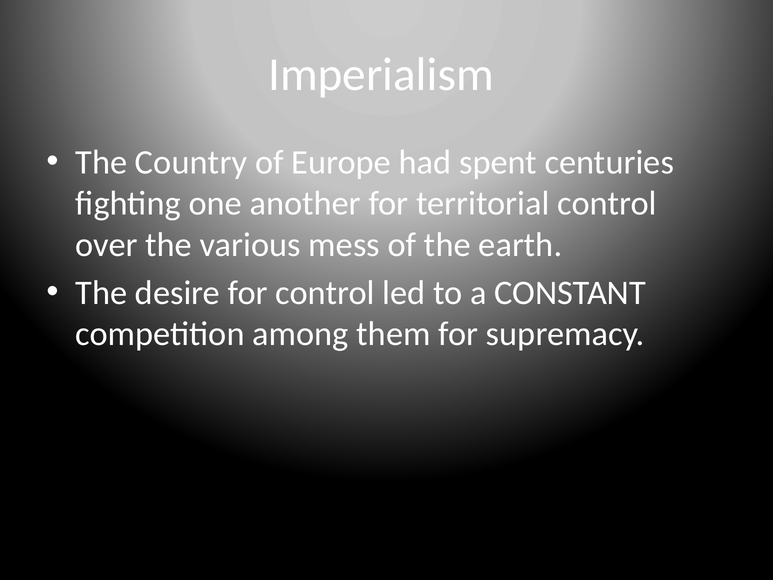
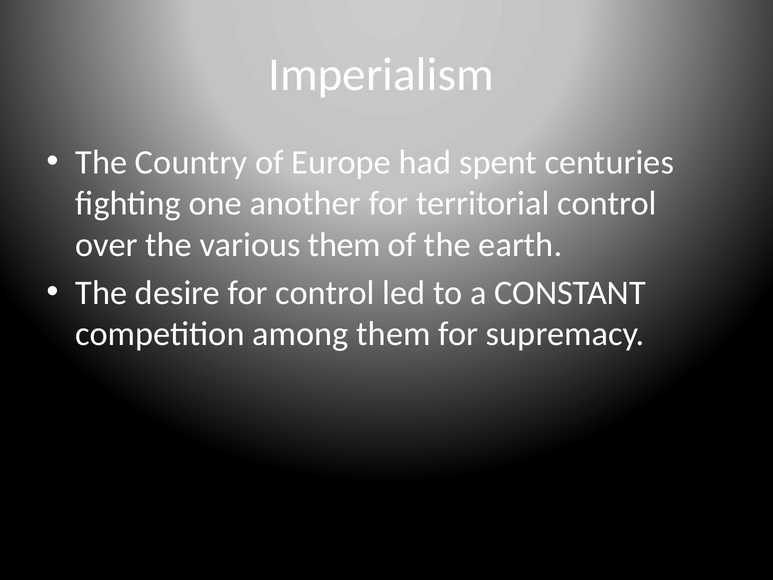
various mess: mess -> them (344, 245)
